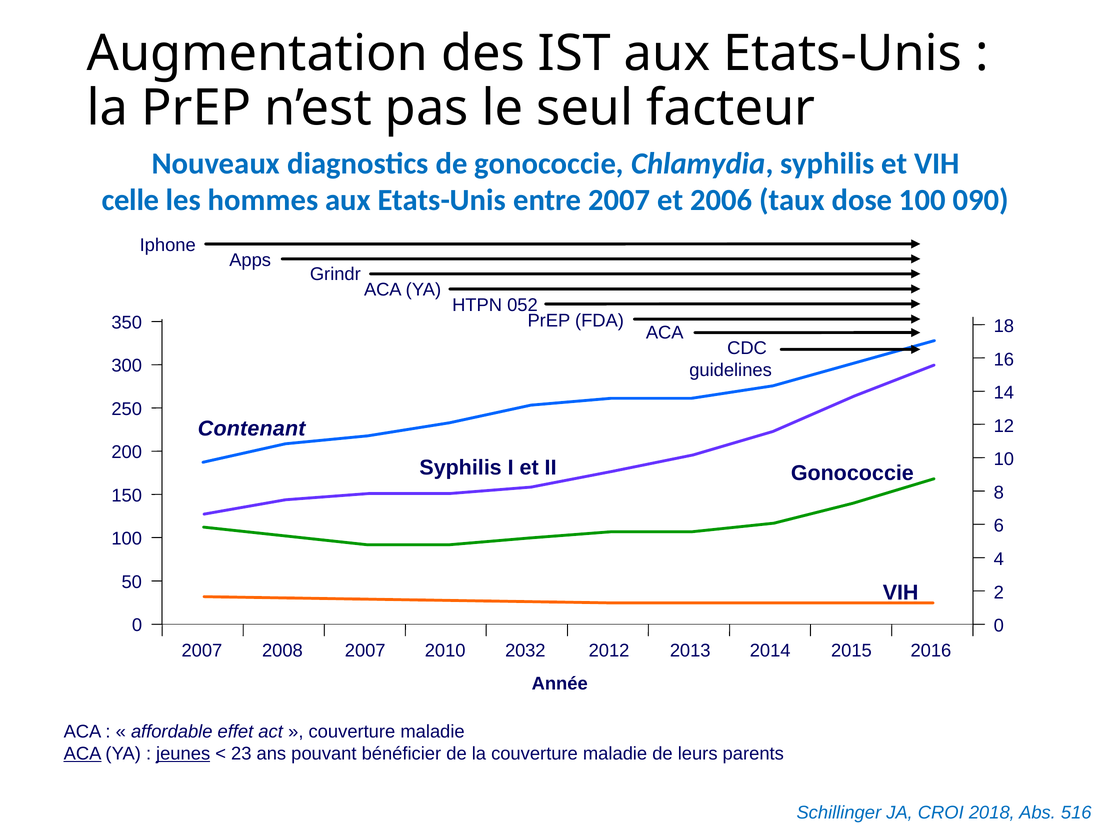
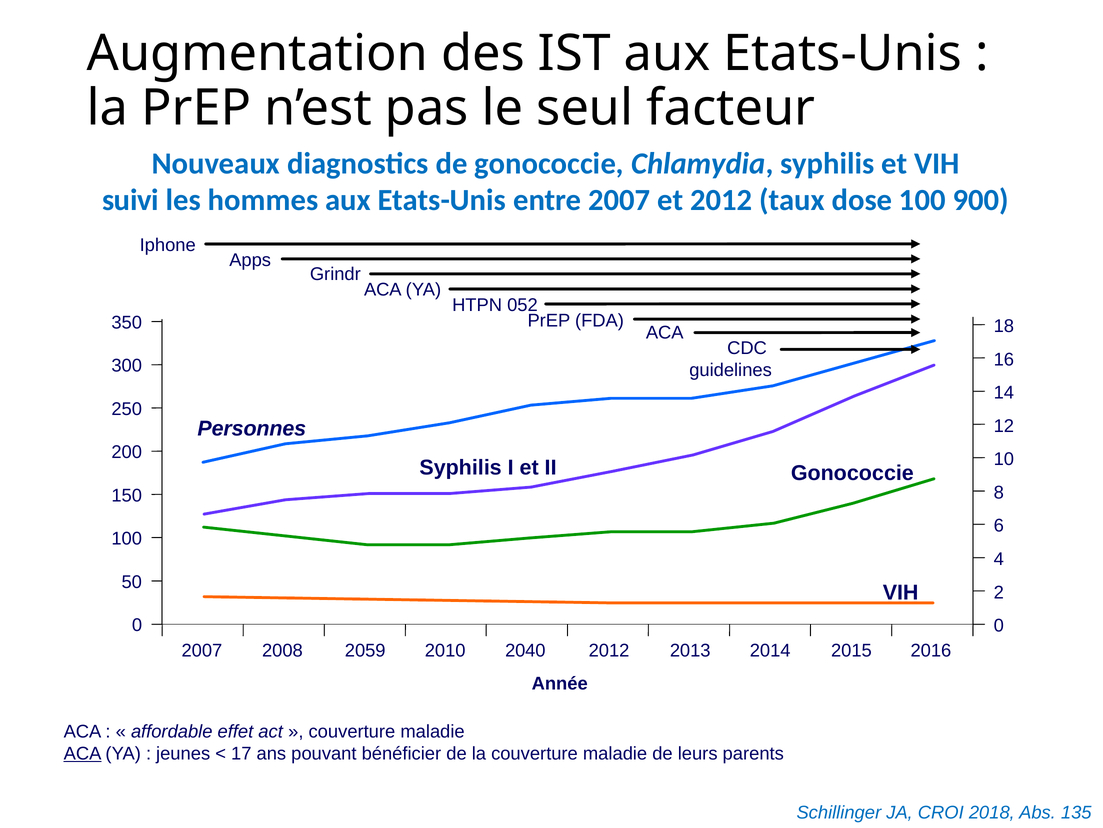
celle: celle -> suivi (131, 200)
et 2006: 2006 -> 2012 (721, 200)
090: 090 -> 900 (981, 200)
Contenant: Contenant -> Personnes (252, 428)
2008 2007: 2007 -> 2059 (365, 650)
2032: 2032 -> 2040 (525, 650)
jeunes underline: present -> none (183, 753)
23: 23 -> 17 (241, 753)
516: 516 -> 135 (1076, 812)
